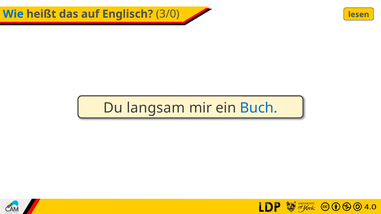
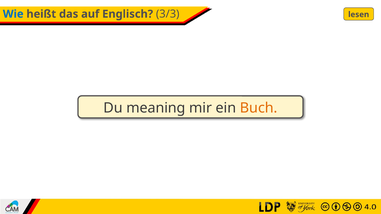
3/0: 3/0 -> 3/3 (168, 14)
langsam: langsam -> meaning (156, 108)
Buch colour: blue -> orange (259, 108)
